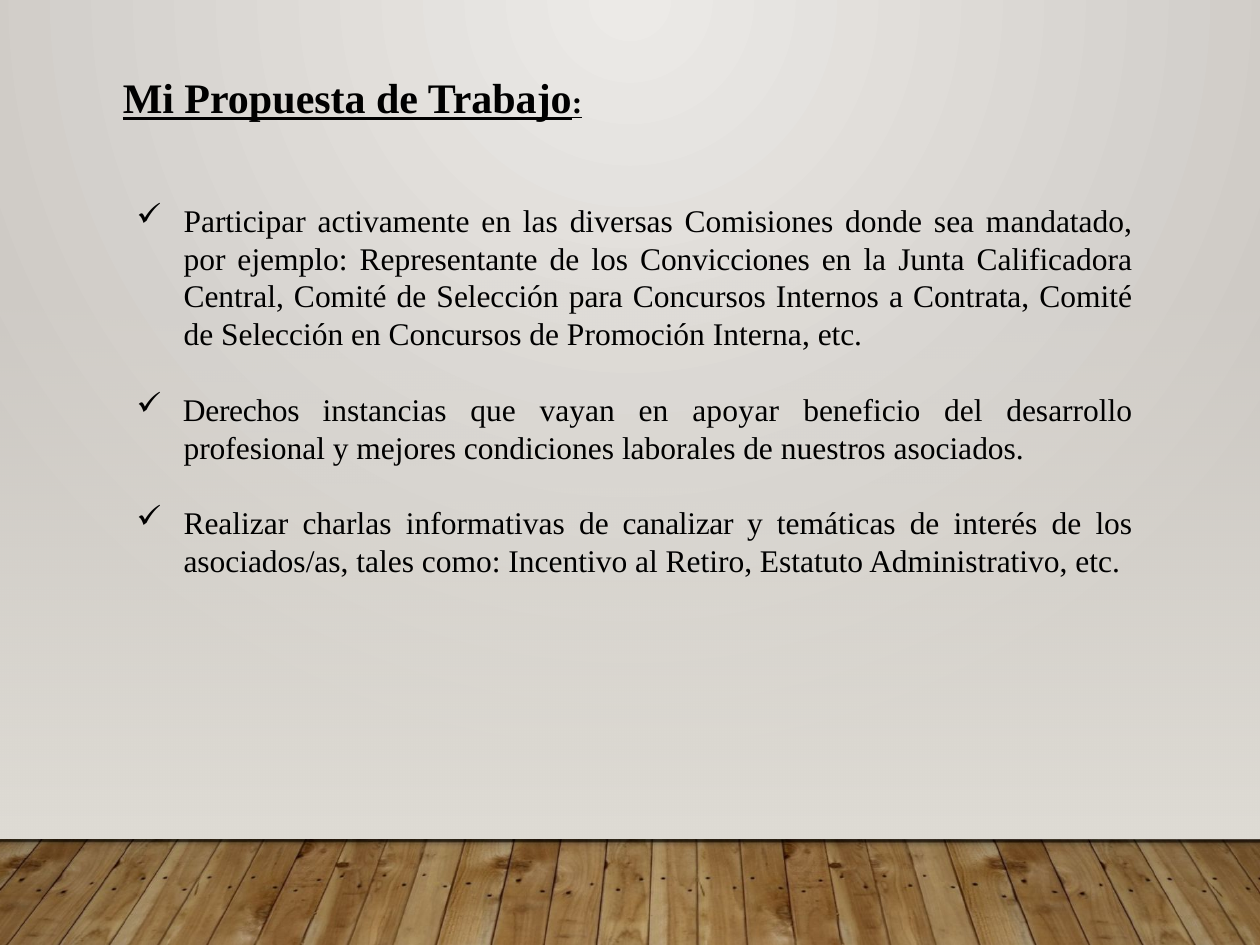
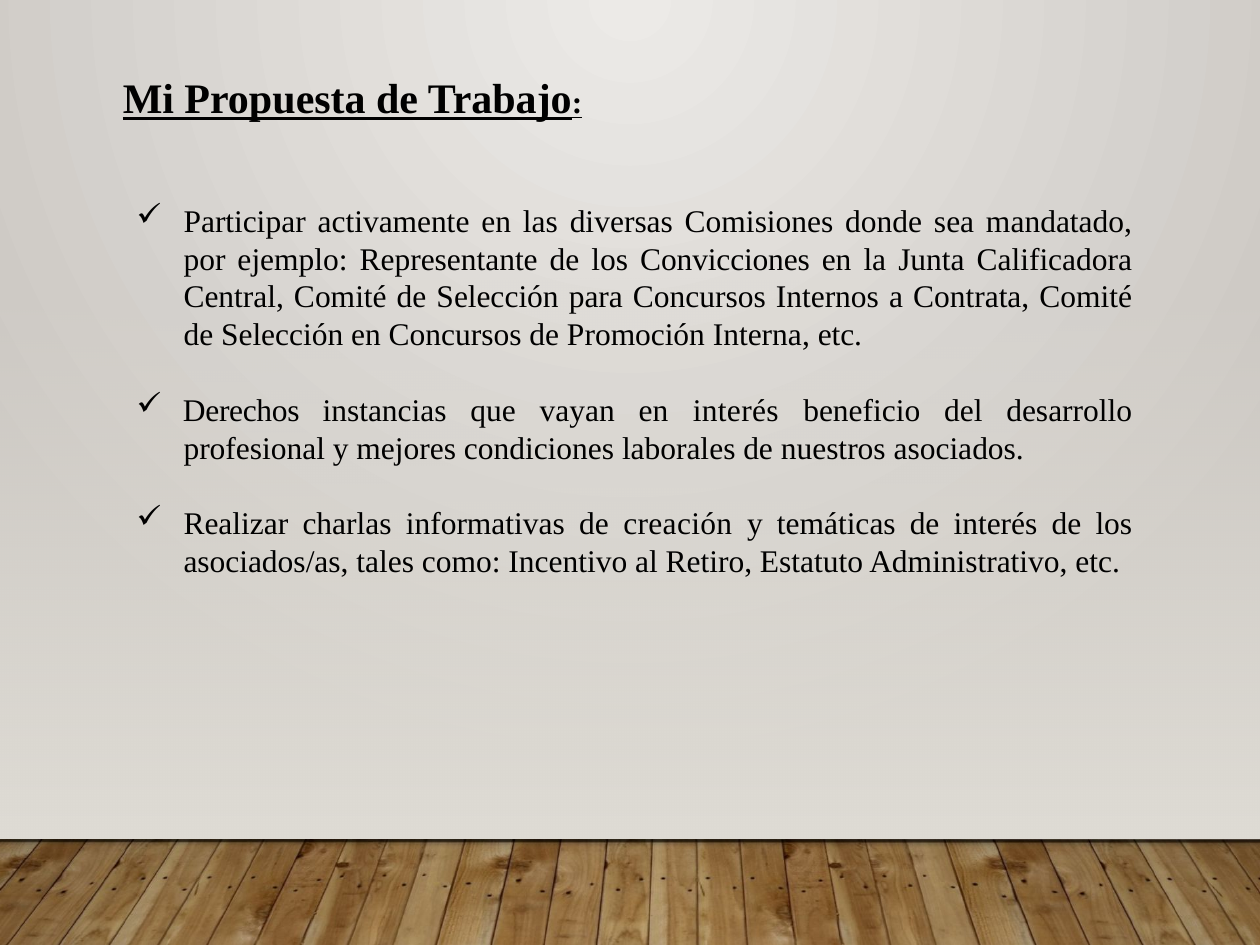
en apoyar: apoyar -> interés (736, 411)
canalizar: canalizar -> creación (678, 524)
